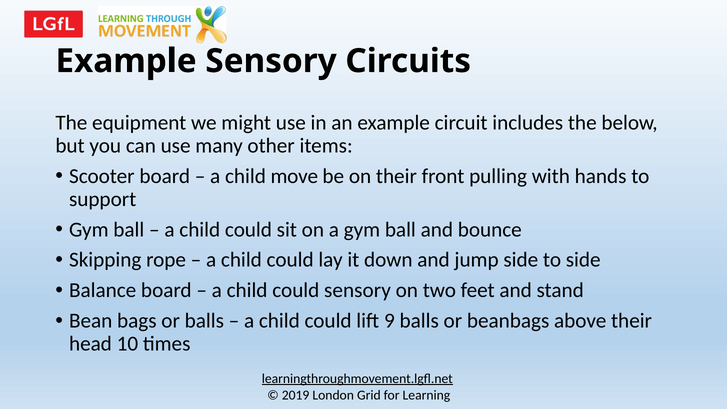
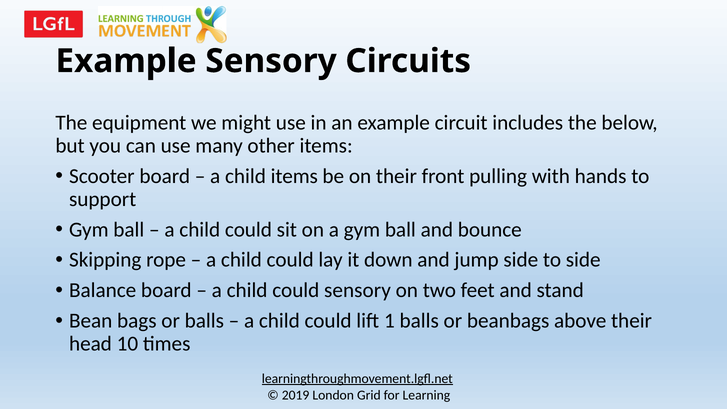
child move: move -> items (294, 176)
9: 9 -> 1 (389, 321)
